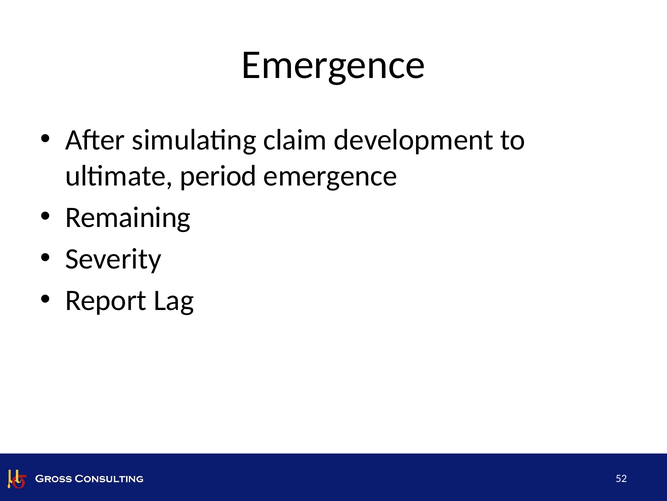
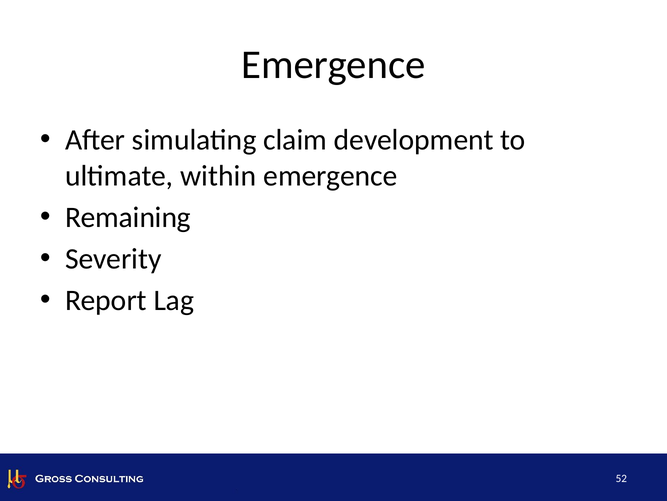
period: period -> within (218, 176)
